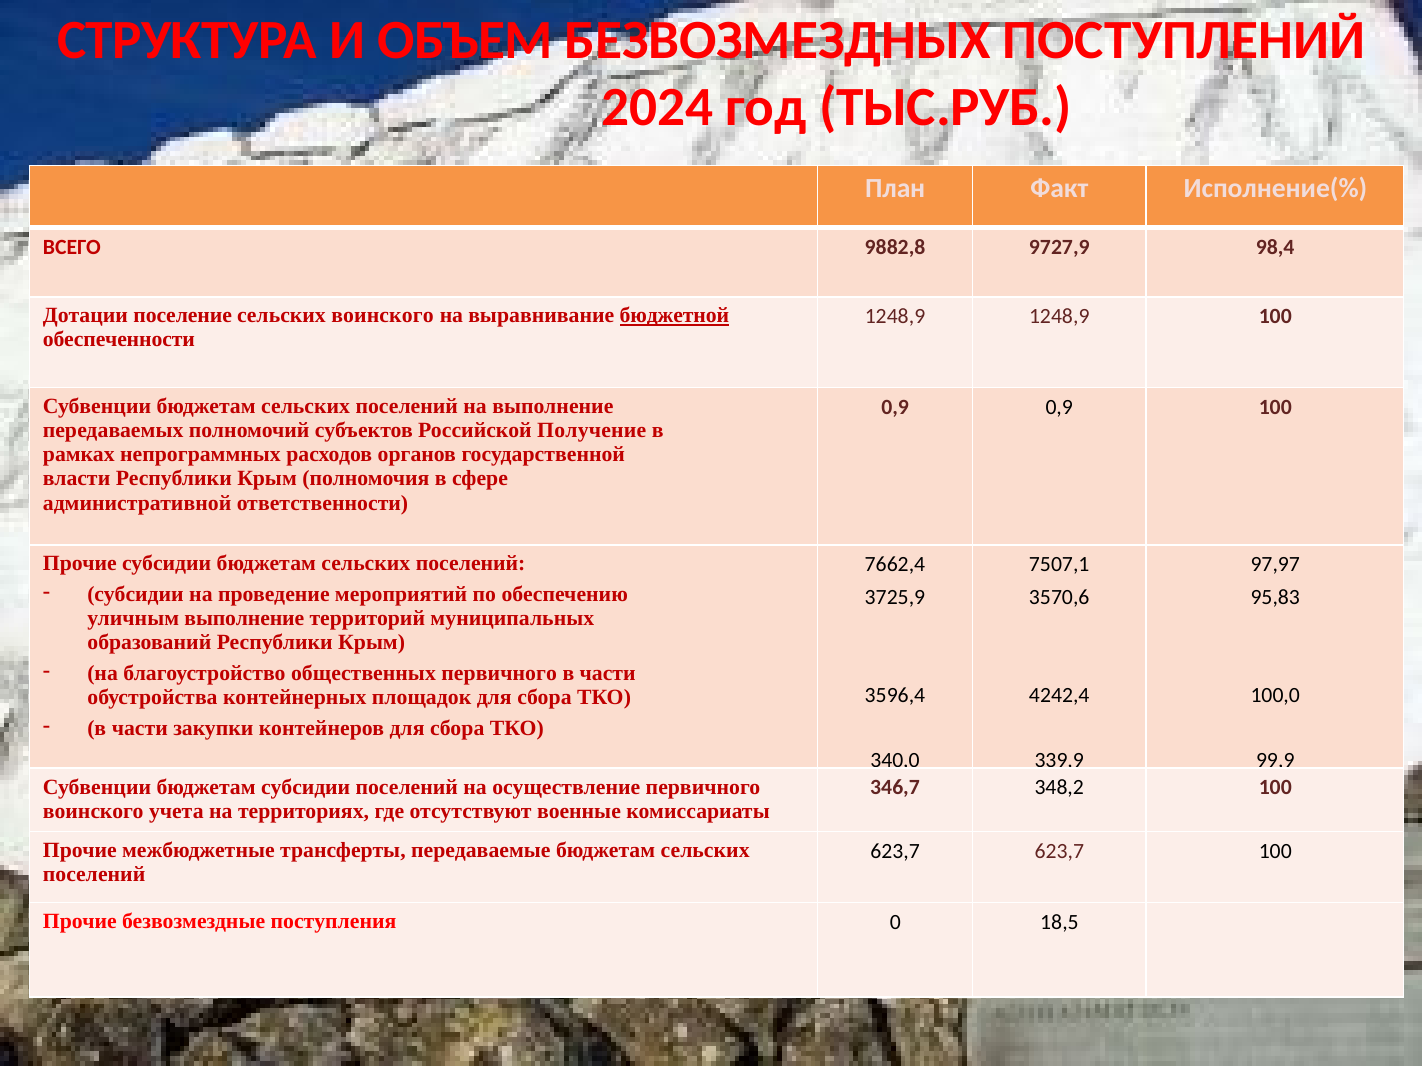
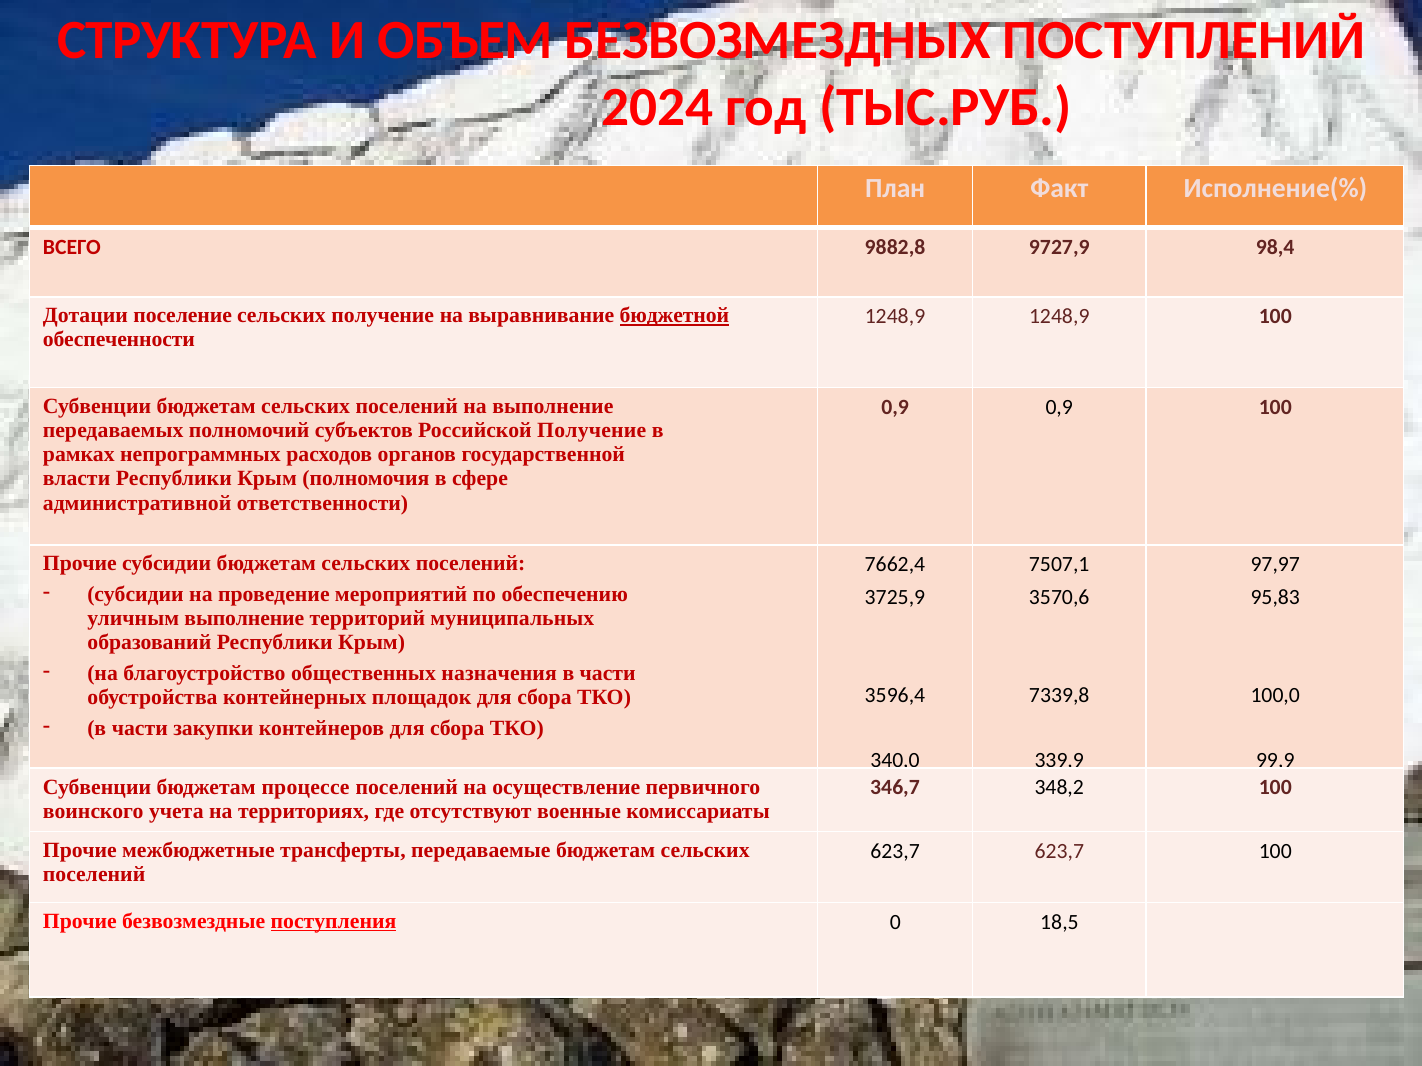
сельских воинского: воинского -> получение (383, 316)
общественных первичного: первичного -> назначения (499, 674)
4242,4: 4242,4 -> 7339,8 (1059, 695)
бюджетам субсидии: субсидии -> процессе (306, 787)
поступления underline: none -> present (333, 922)
